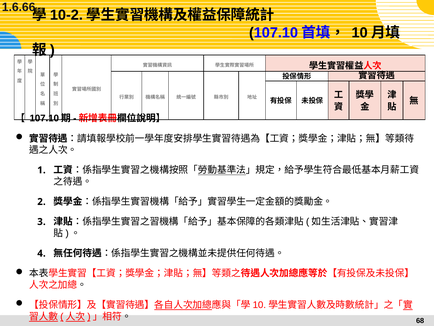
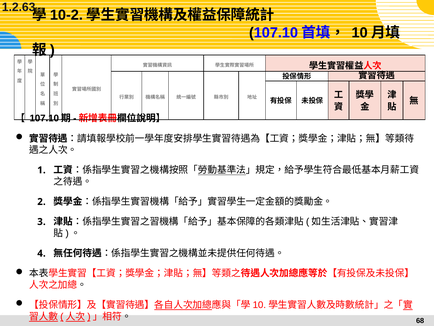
1.6.66: 1.6.66 -> 1.2.63 (19, 7)
